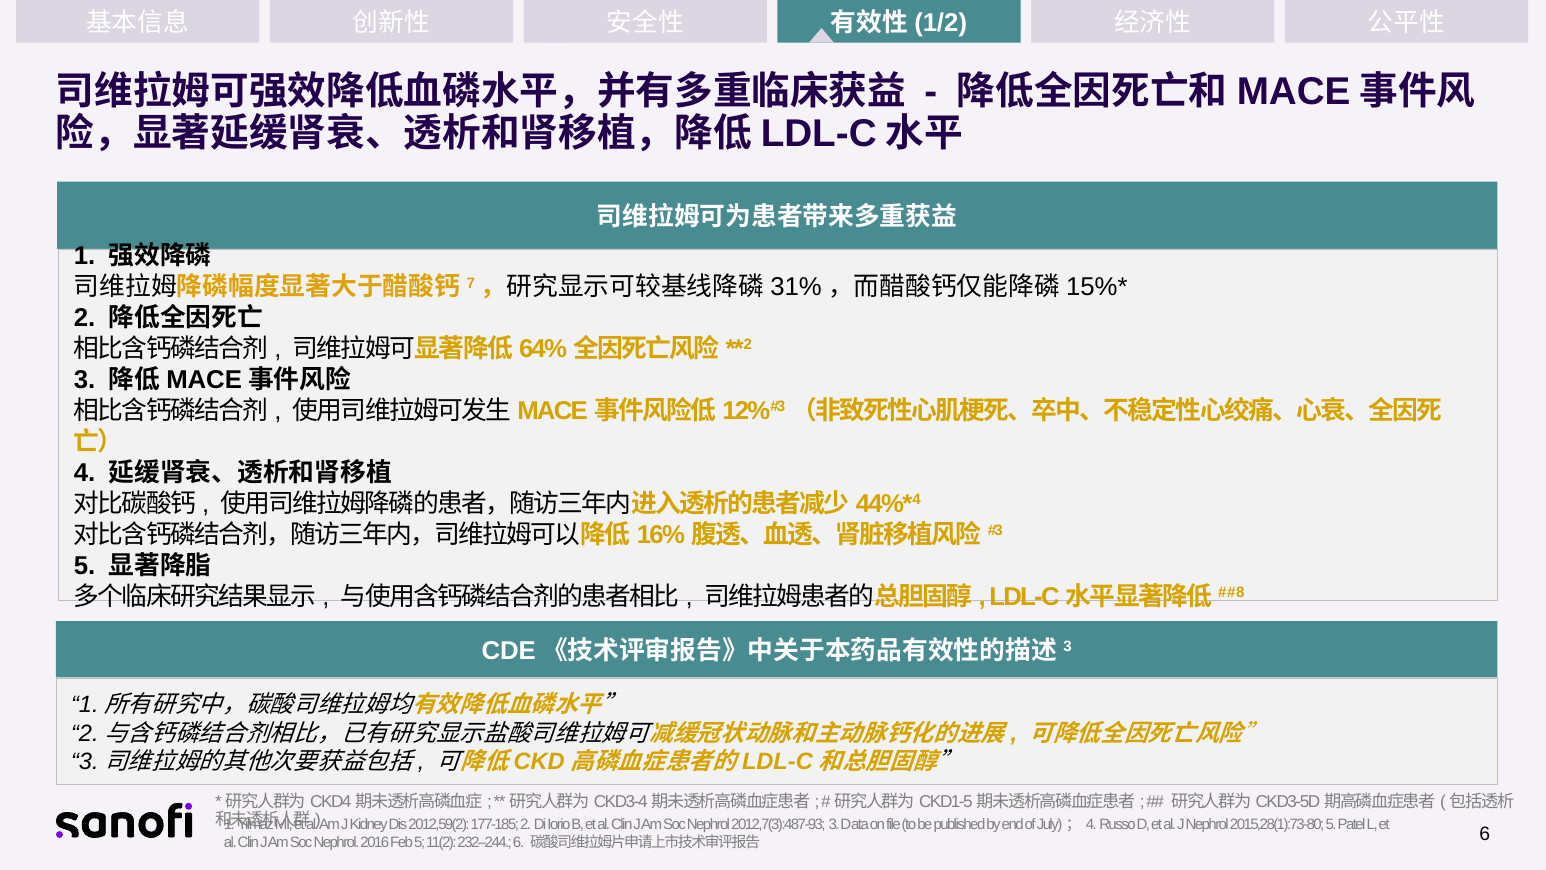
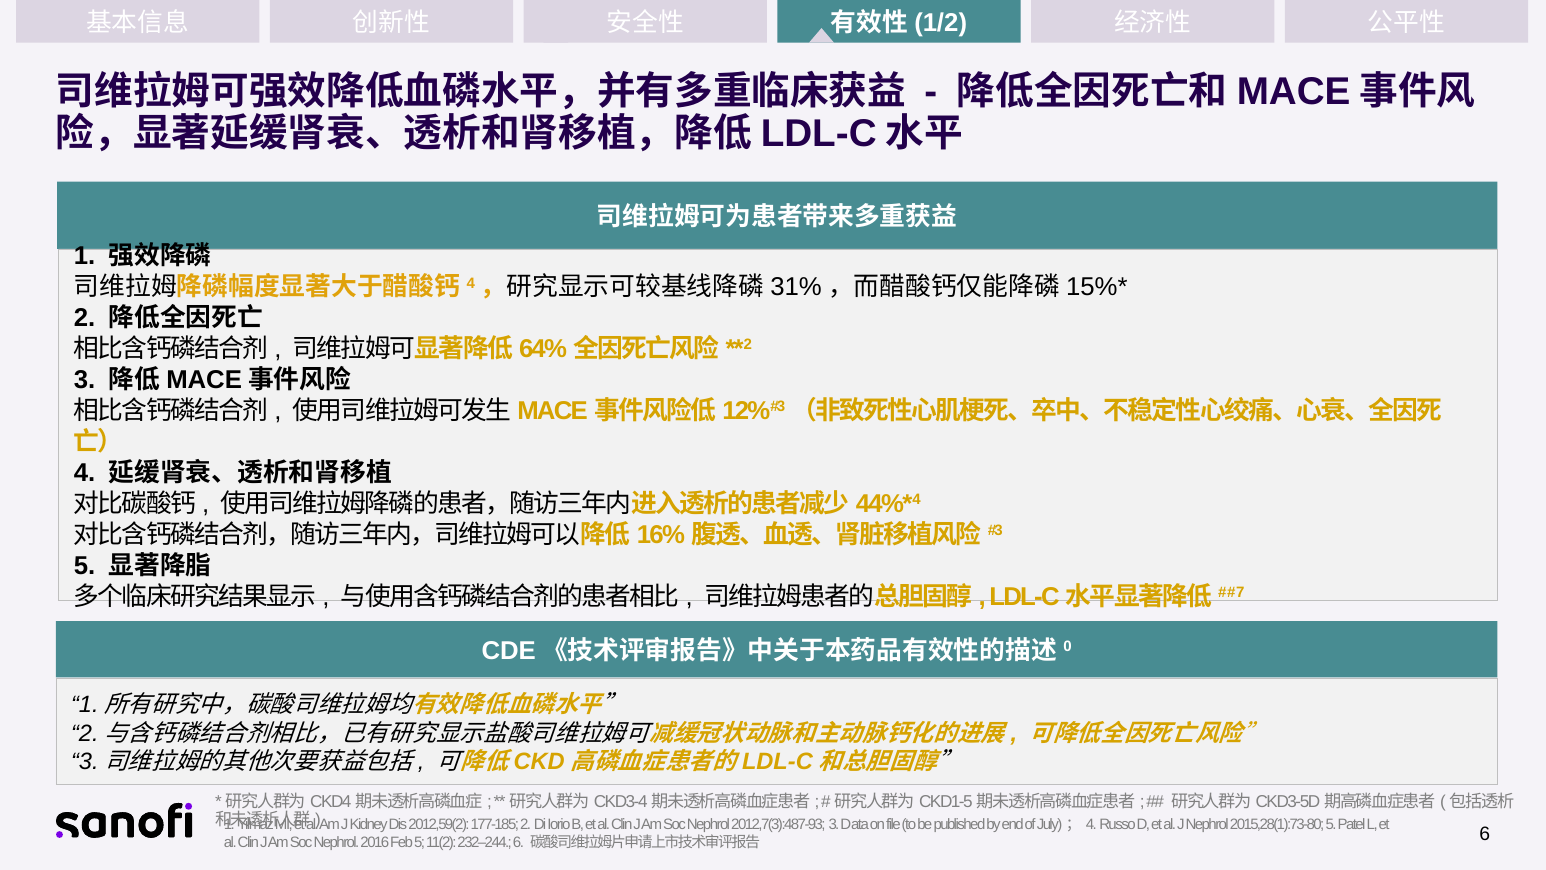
7: 7 -> 4 (471, 283)
8: 8 -> 7 (1240, 592)
3: 3 -> 0 (1068, 647)
